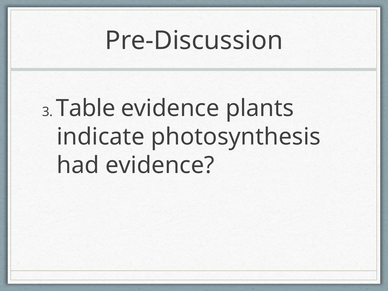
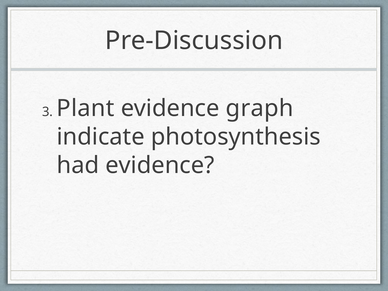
Table: Table -> Plant (85, 108)
plants: plants -> graph (260, 108)
